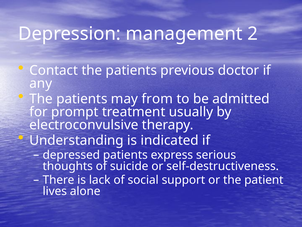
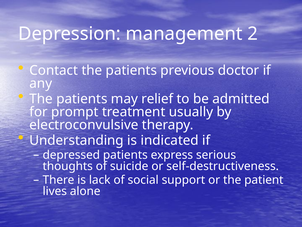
from: from -> relief (157, 99)
